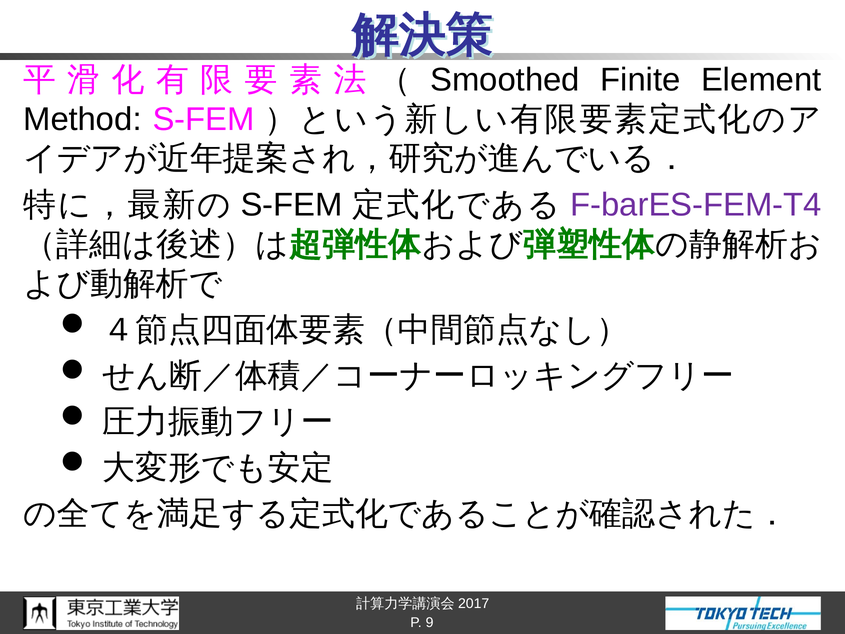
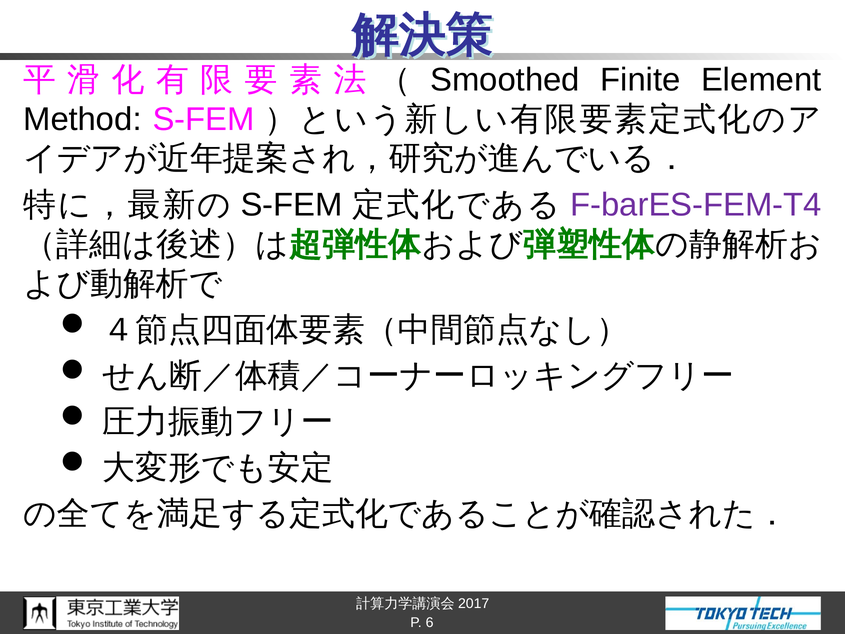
9: 9 -> 6 (430, 622)
